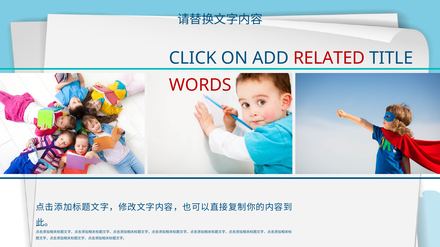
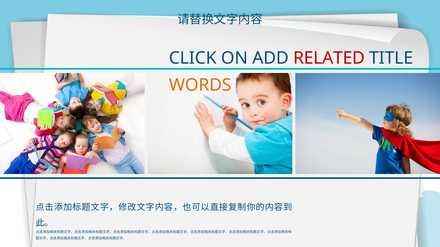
WORDS colour: red -> orange (200, 85)
